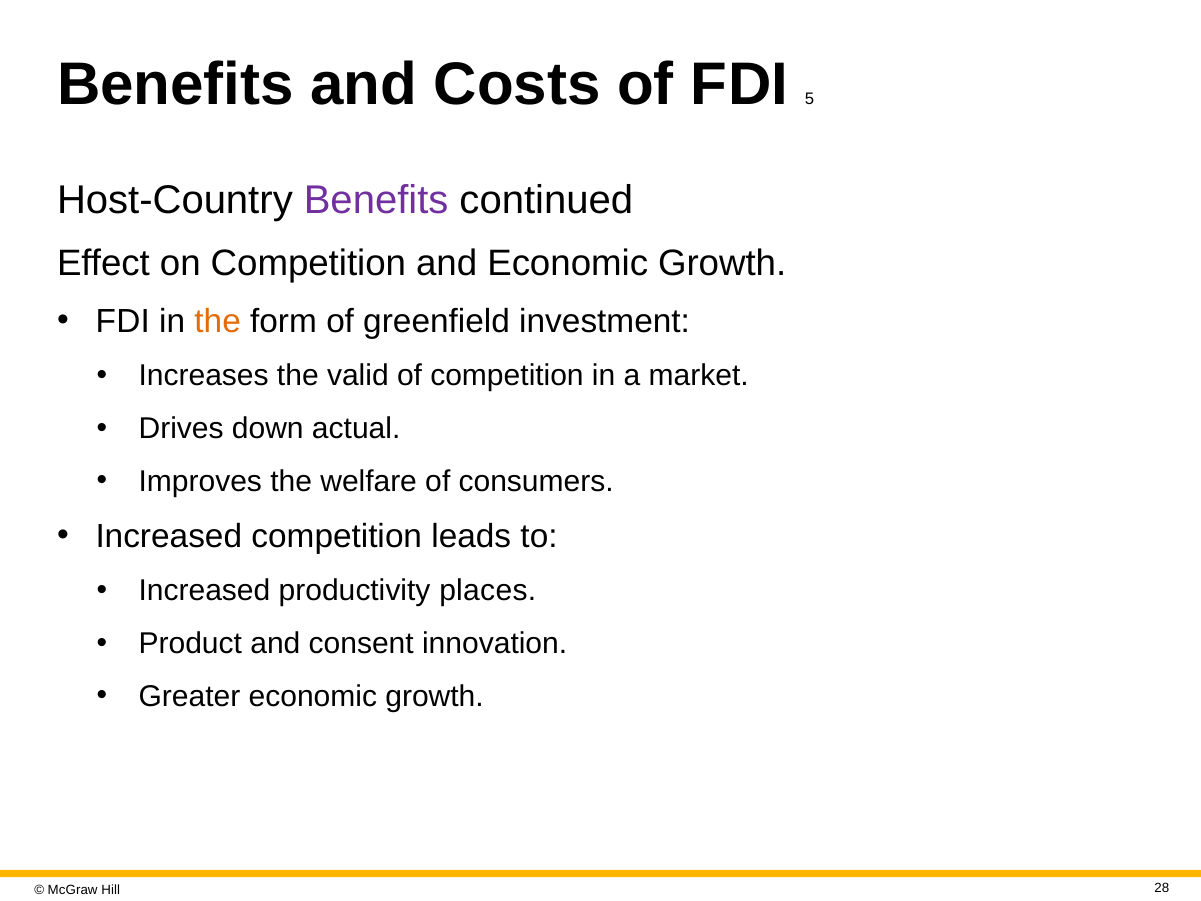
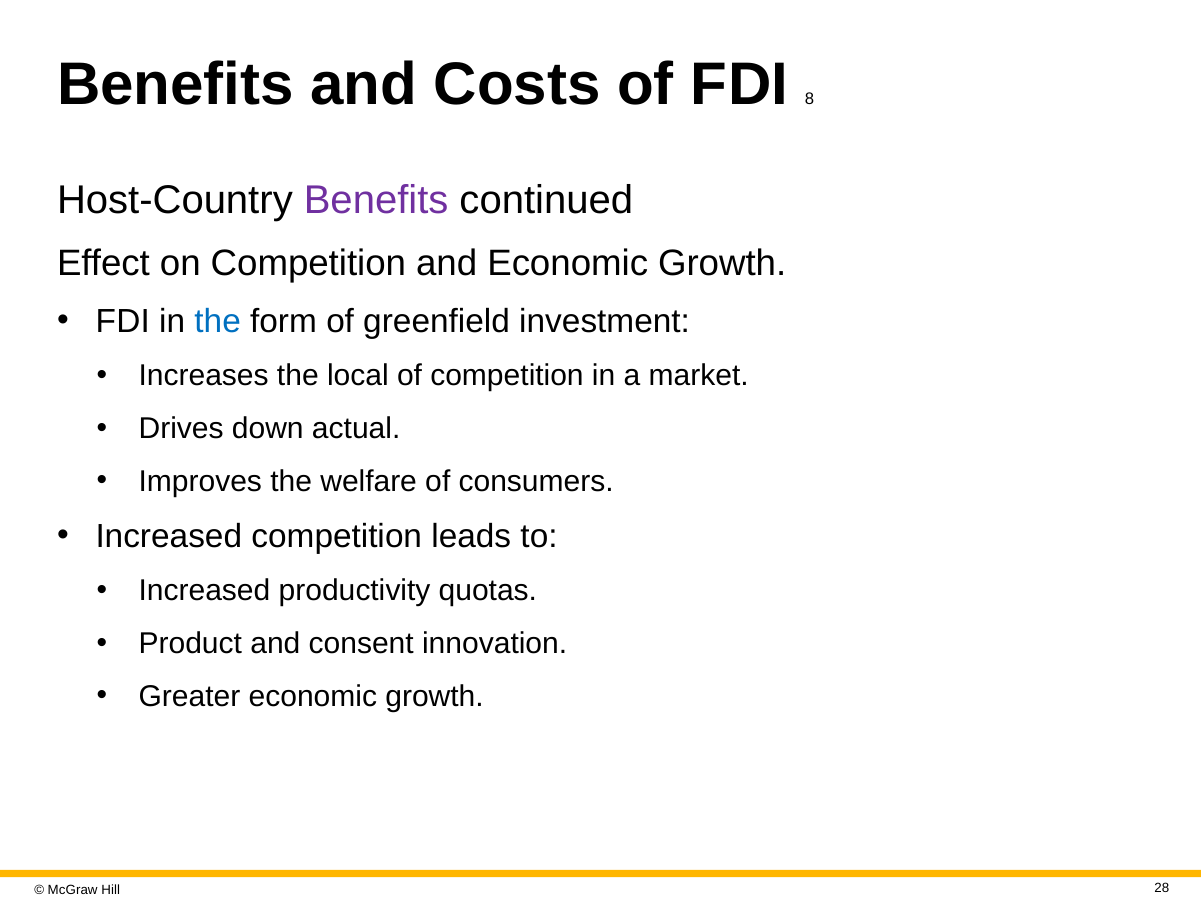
5: 5 -> 8 (809, 98)
the colour: orange -> blue (218, 321)
valid: valid -> local (358, 376)
places: places -> quotas (488, 591)
